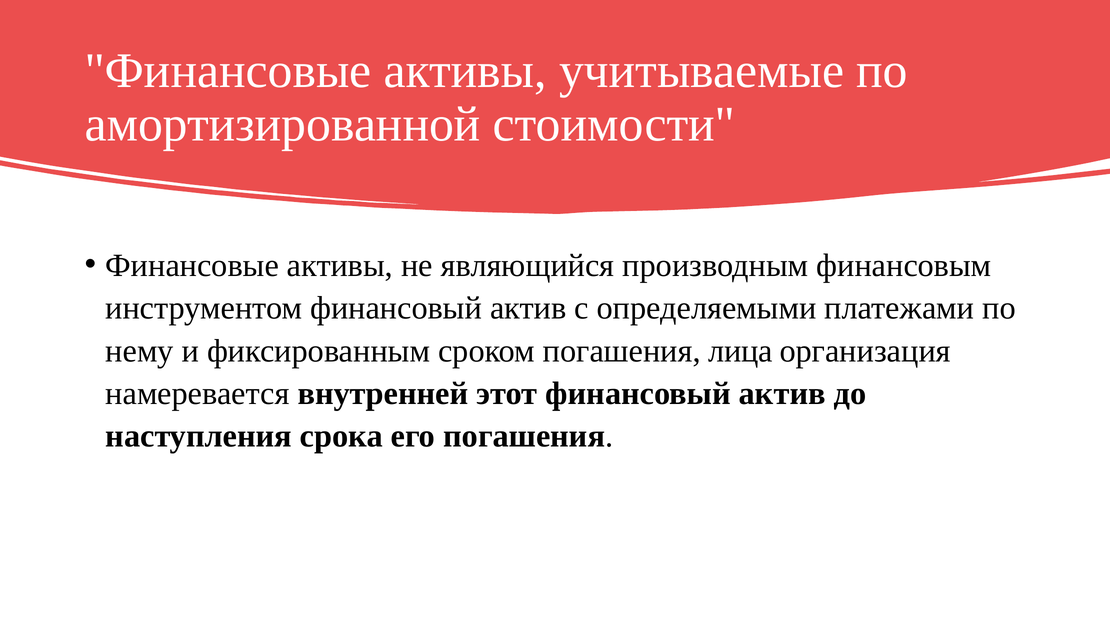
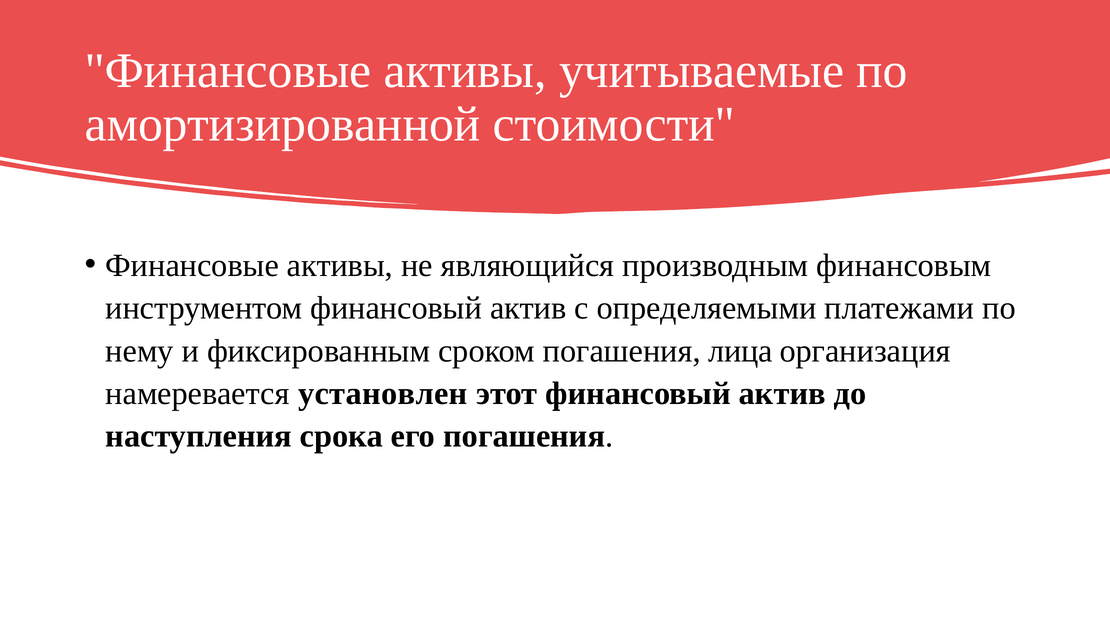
внутренней: внутренней -> установлен (383, 393)
